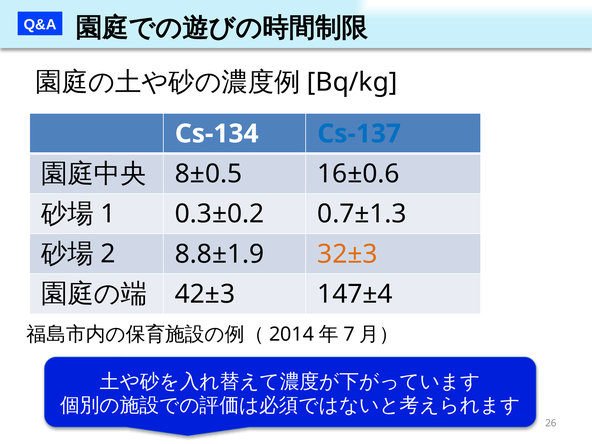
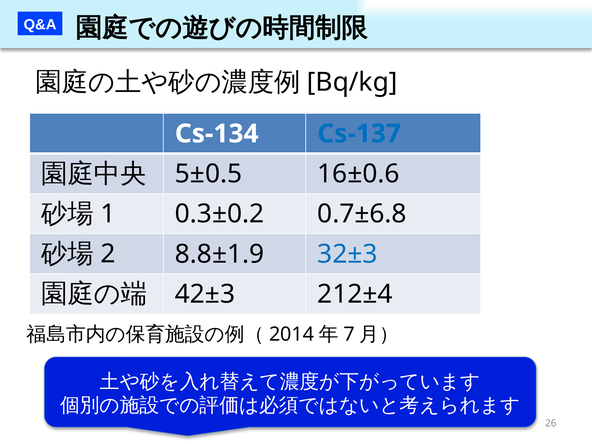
8±0.5: 8±0.5 -> 5±0.5 (209, 174)
0.7±1.3: 0.7±1.3 -> 0.7±6.8 (362, 214)
32±3 colour: orange -> blue (347, 254)
147±4: 147±4 -> 212±4 (355, 294)
